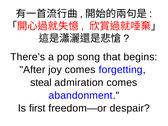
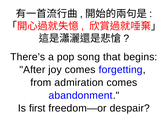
steal: steal -> from (41, 83)
